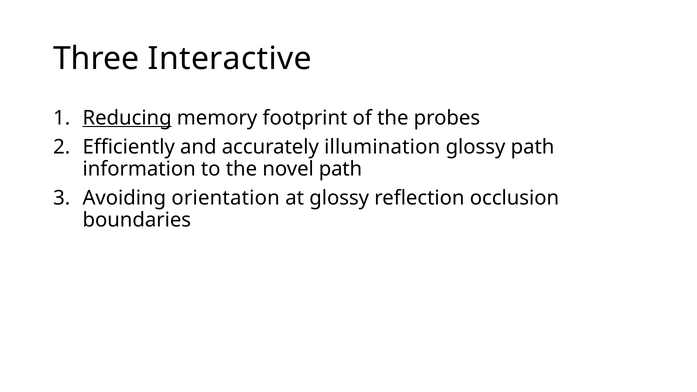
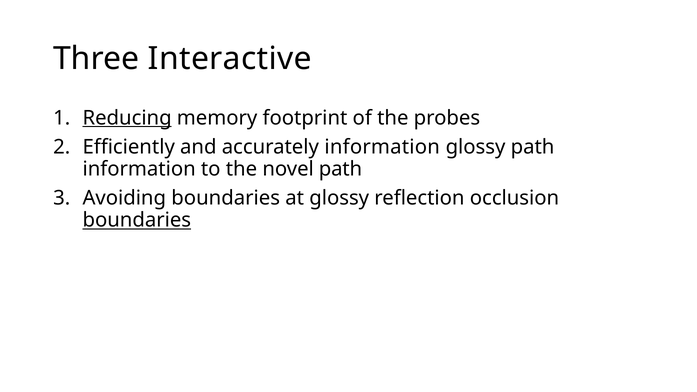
accurately illumination: illumination -> information (382, 147)
Avoiding orientation: orientation -> boundaries (226, 198)
boundaries underline: none -> present (137, 220)
